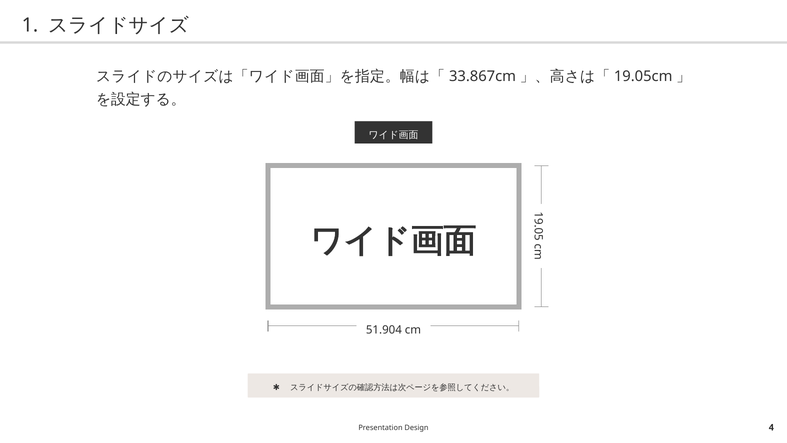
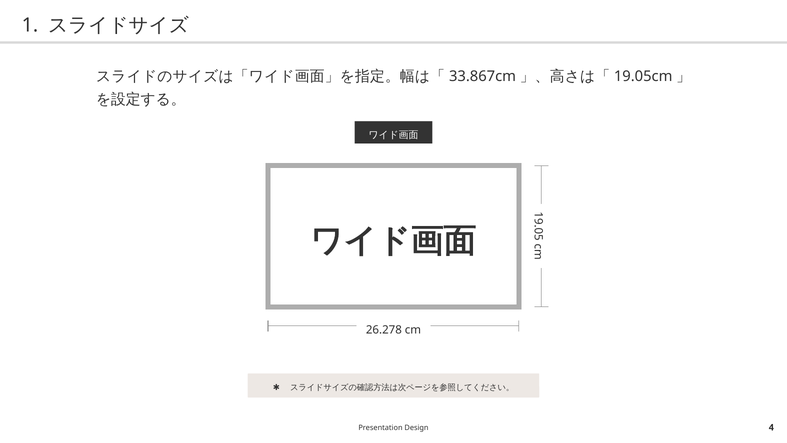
51.904: 51.904 -> 26.278 (384, 330)
